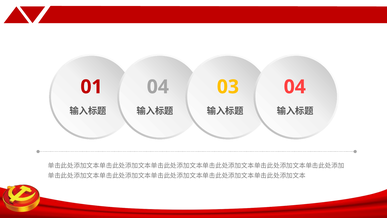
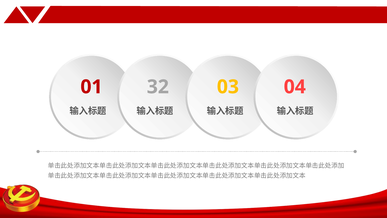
01 04: 04 -> 32 (158, 87)
